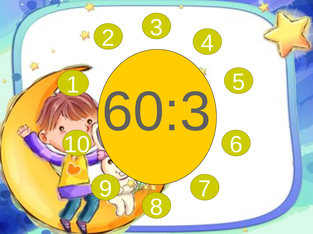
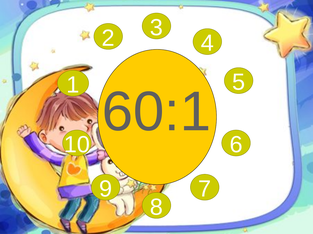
60:3: 60:3 -> 60:1 (156, 112)
